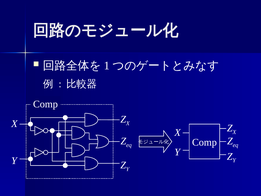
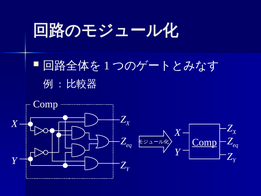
Comp underline: none -> present (204, 142)
